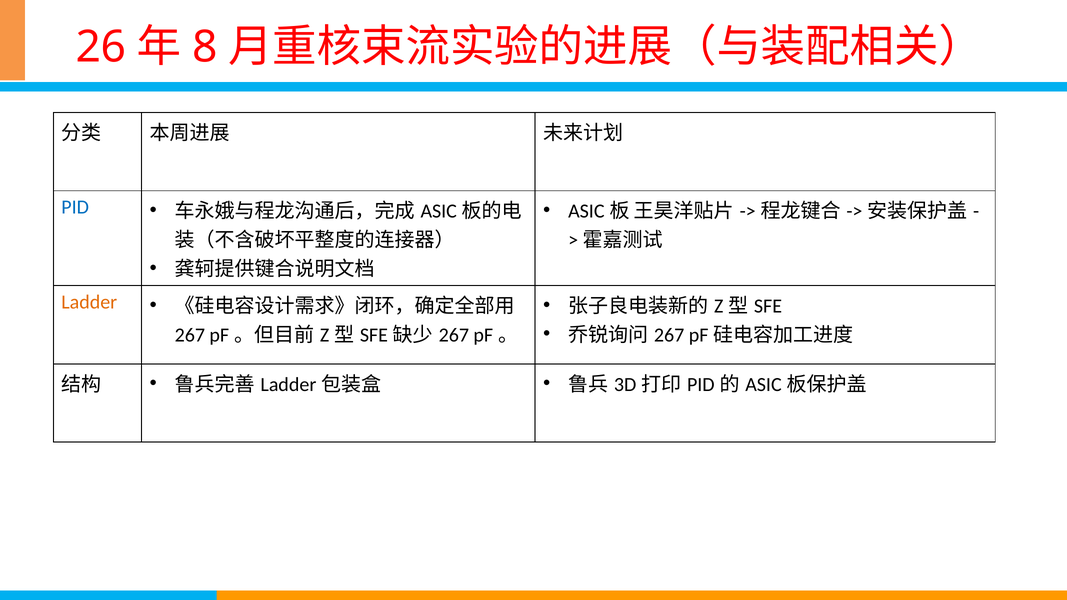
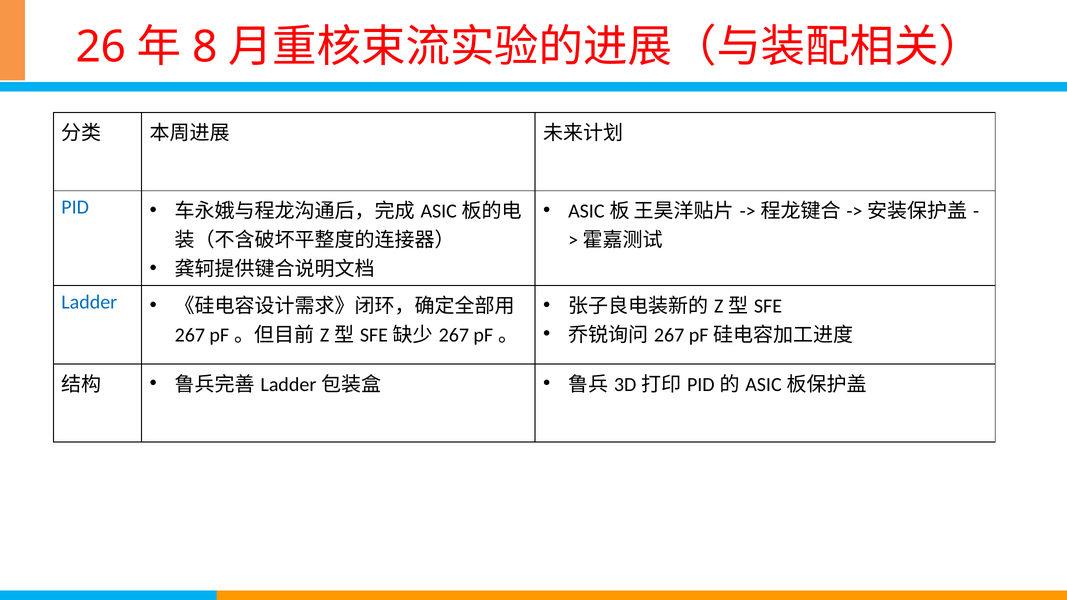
Ladder colour: orange -> blue (89, 302)
